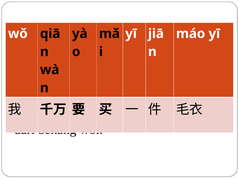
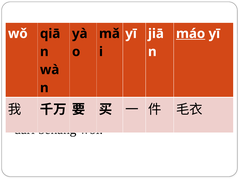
máo underline: none -> present (191, 34)
